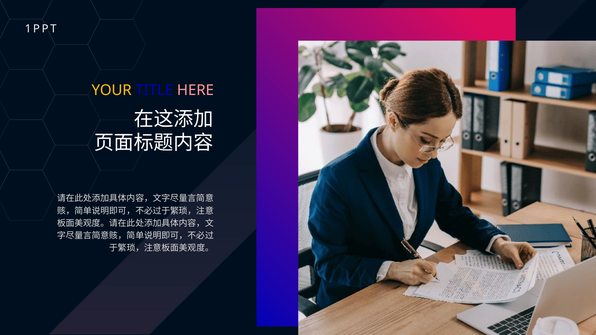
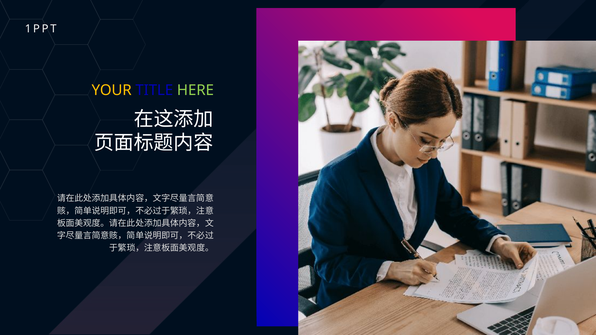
HERE colour: pink -> light green (195, 90)
